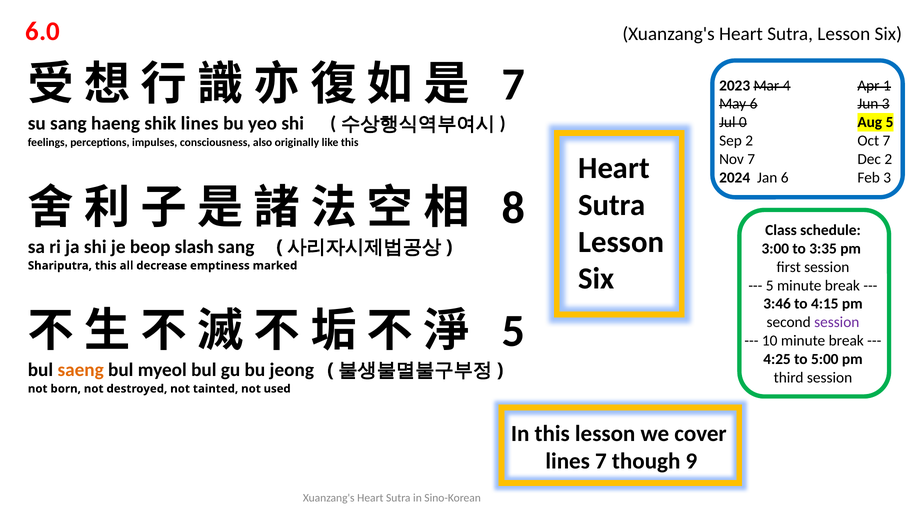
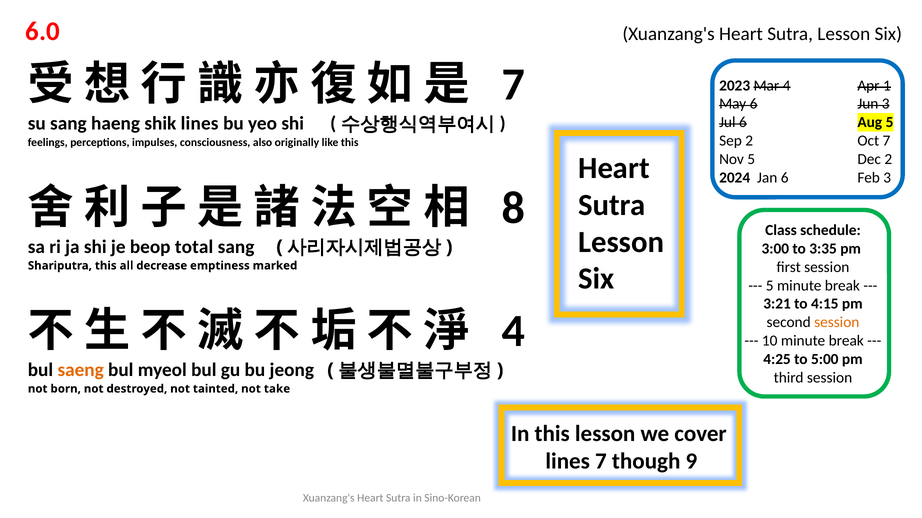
Jul 0: 0 -> 6 (743, 122)
Nov 7: 7 -> 5 (751, 159)
slash: slash -> total (194, 247)
3:46: 3:46 -> 3:21 (777, 304)
5: 5 -> 4 (514, 331)
session colour: purple -> orange (837, 323)
used: used -> take (277, 389)
